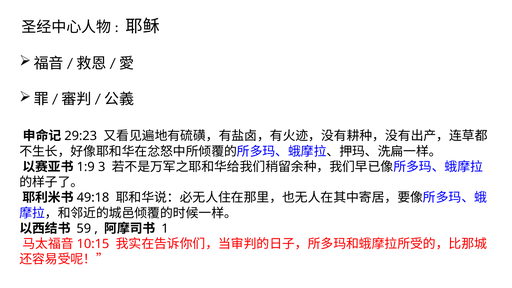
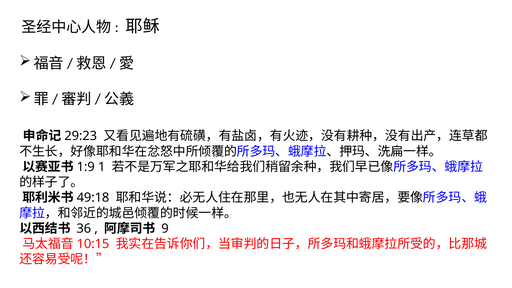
3: 3 -> 1 (102, 167)
59: 59 -> 36 (84, 228)
1: 1 -> 9 (165, 228)
